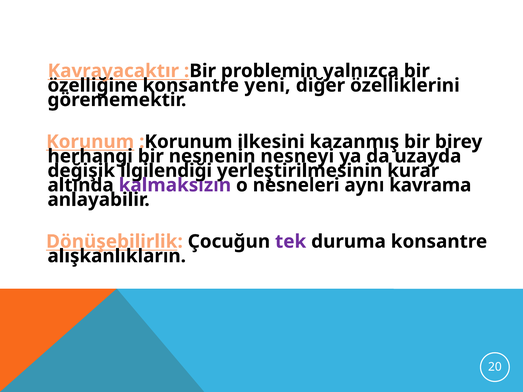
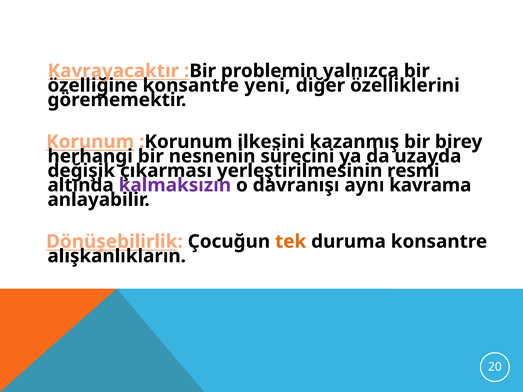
nesneyi: nesneyi -> sürecini (297, 156)
ilgilendiği: ilgilendiği -> çıkarması (166, 171)
kurar: kurar -> resmi (413, 171)
nesneleri: nesneleri -> davranışı (296, 185)
tek colour: purple -> orange (291, 242)
